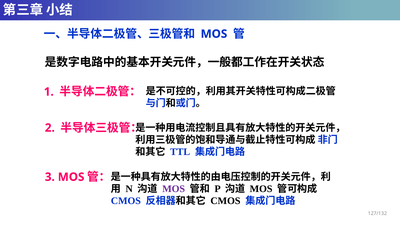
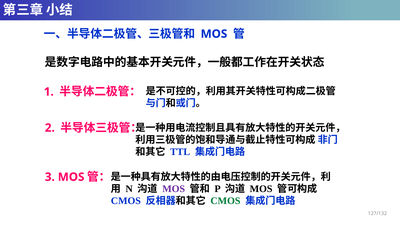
CMOS colour: black -> green (225, 201)
